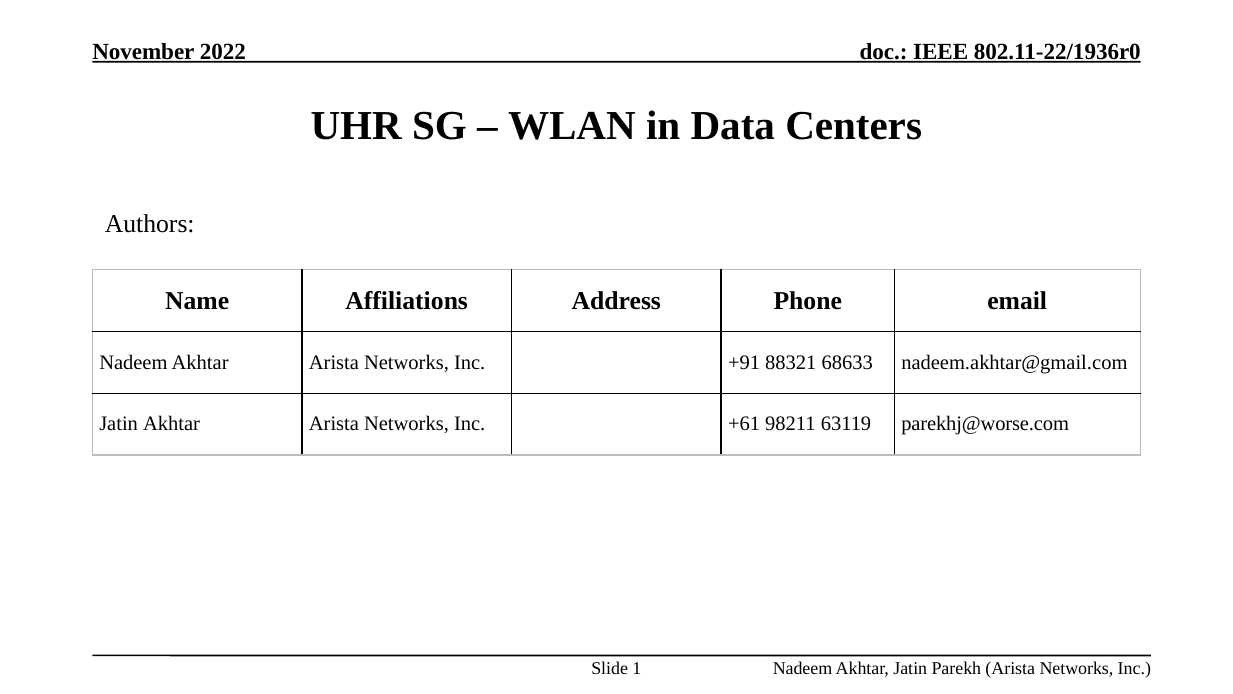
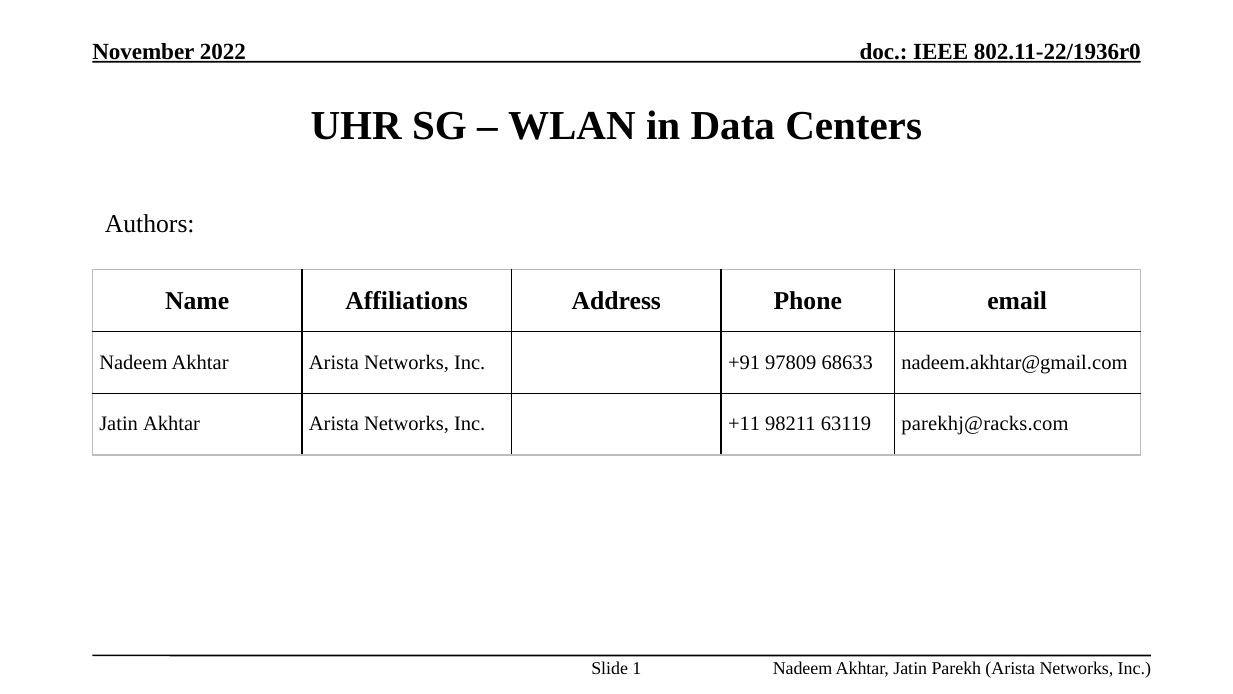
88321: 88321 -> 97809 (791, 362)
+61: +61 -> +11 (744, 424)
parekhj@worse.com: parekhj@worse.com -> parekhj@racks.com (985, 424)
